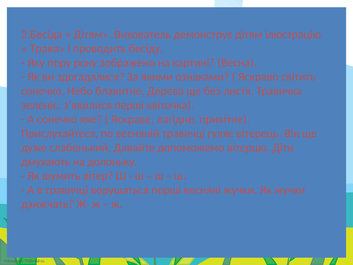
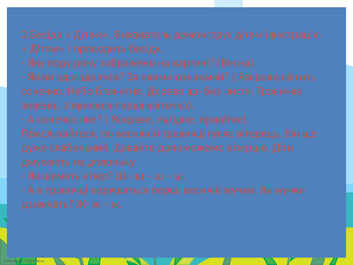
Трава: Трава -> Дітям (47, 49)
